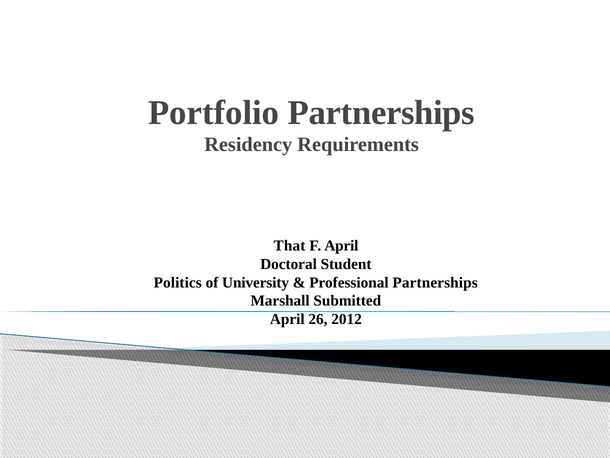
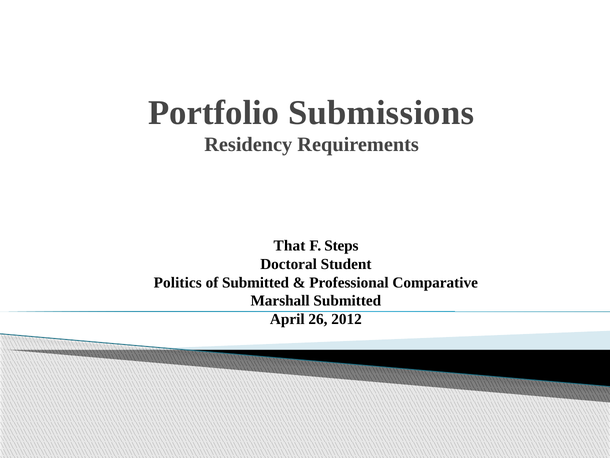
Portfolio Partnerships: Partnerships -> Submissions (381, 113)
F April: April -> Steps (341, 246)
of University: University -> Submitted (256, 282)
Professional Partnerships: Partnerships -> Comparative (435, 282)
